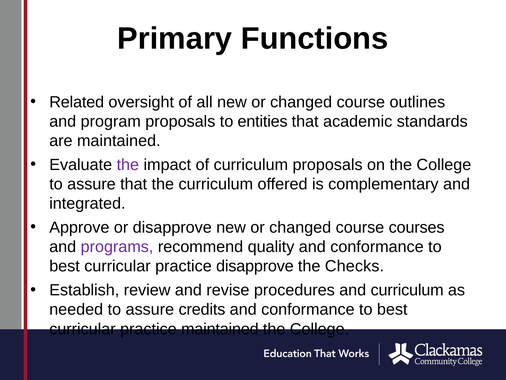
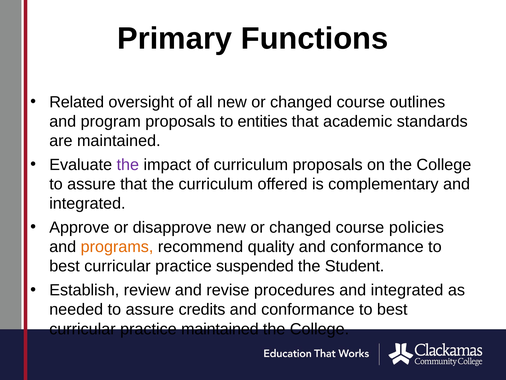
courses: courses -> policies (416, 227)
programs colour: purple -> orange (117, 247)
practice disapprove: disapprove -> suspended (255, 266)
Checks: Checks -> Student (355, 266)
procedures and curriculum: curriculum -> integrated (407, 290)
